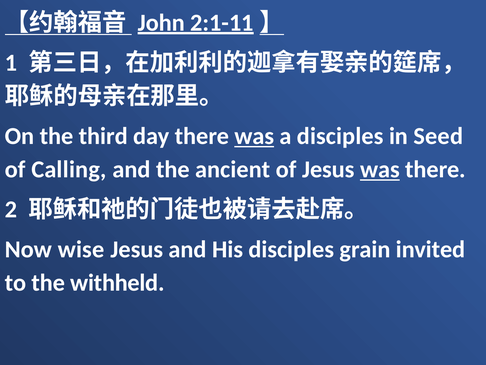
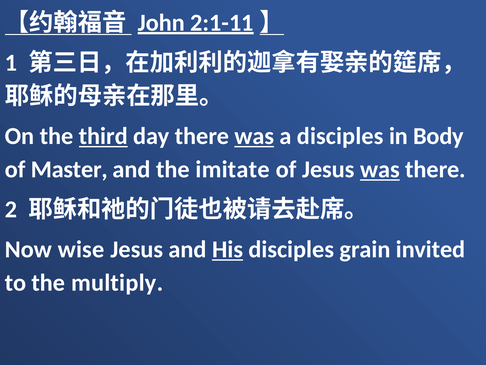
third underline: none -> present (103, 136)
Seed: Seed -> Body (438, 136)
Calling: Calling -> Master (69, 169)
ancient: ancient -> imitate (233, 169)
His underline: none -> present (228, 249)
withheld: withheld -> multiply (117, 282)
